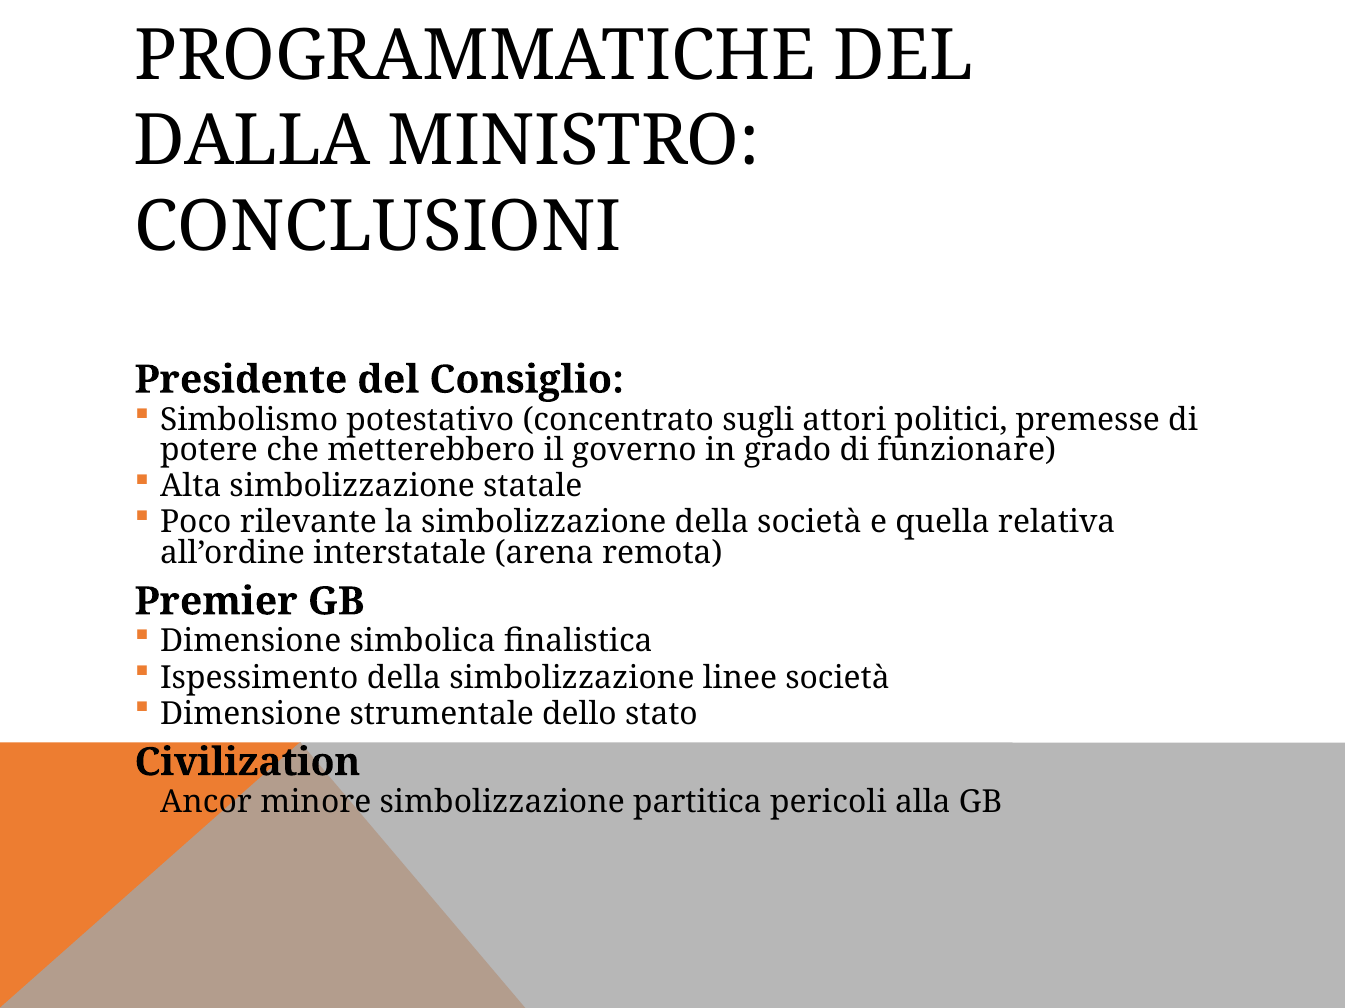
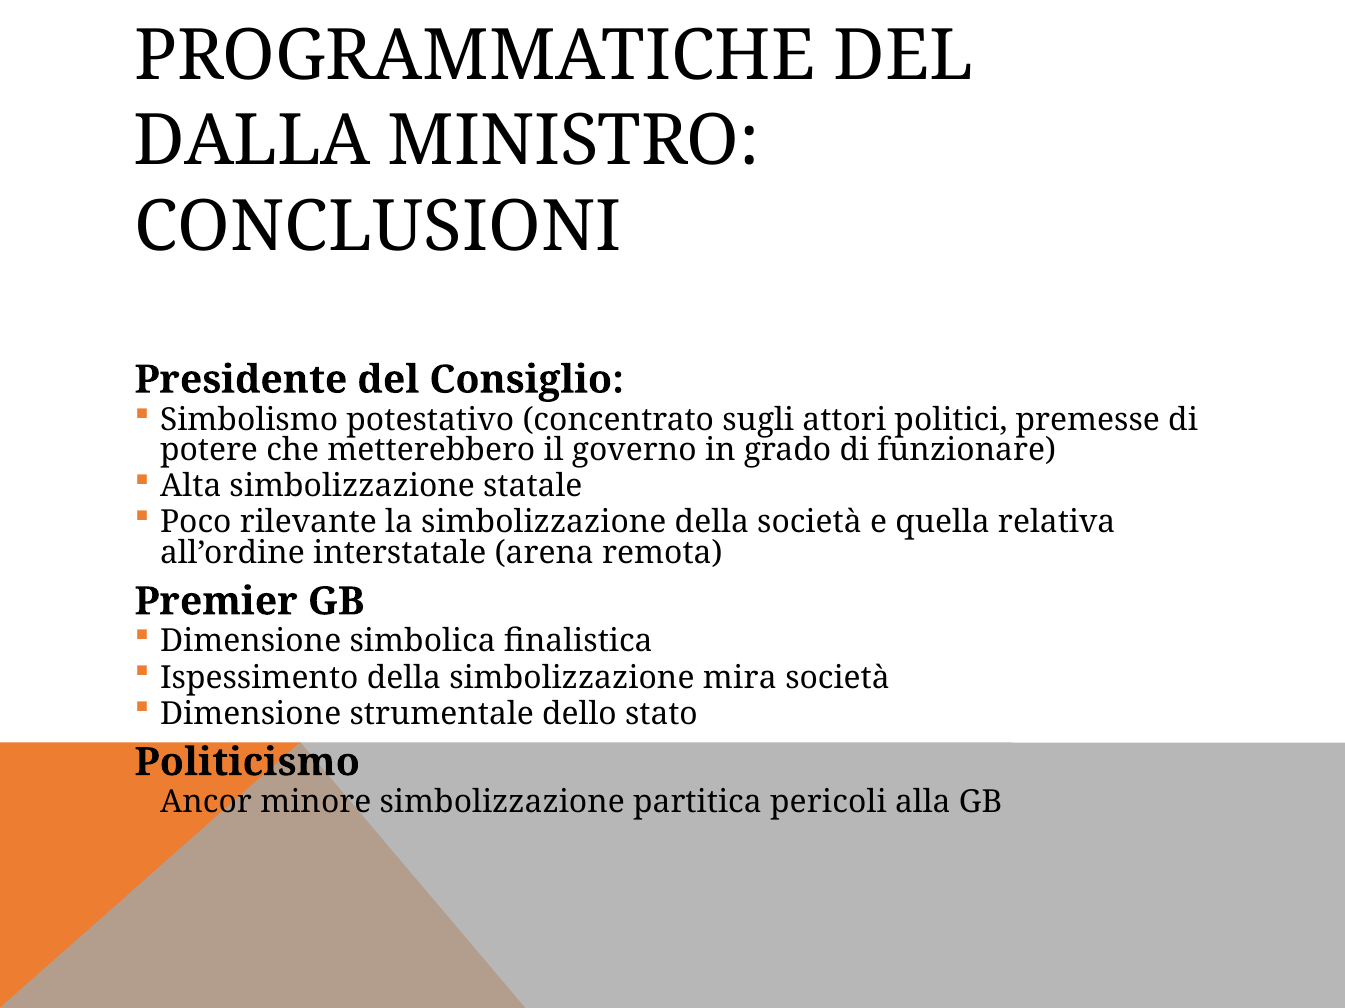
linee: linee -> mira (740, 678)
Civilization: Civilization -> Politicismo (247, 763)
